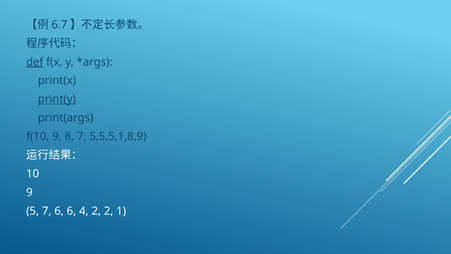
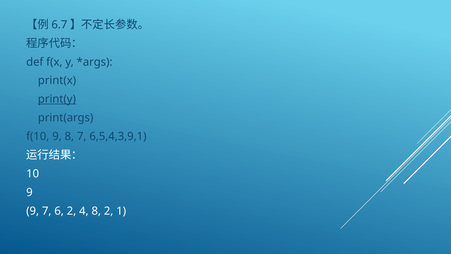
def underline: present -> none (35, 62)
5,5,5,1,8,9: 5,5,5,1,8,9 -> 6,5,4,3,9,1 (118, 136)
5: 5 -> 9 (33, 211)
6 6: 6 -> 2 (71, 211)
4 2: 2 -> 8 (96, 211)
